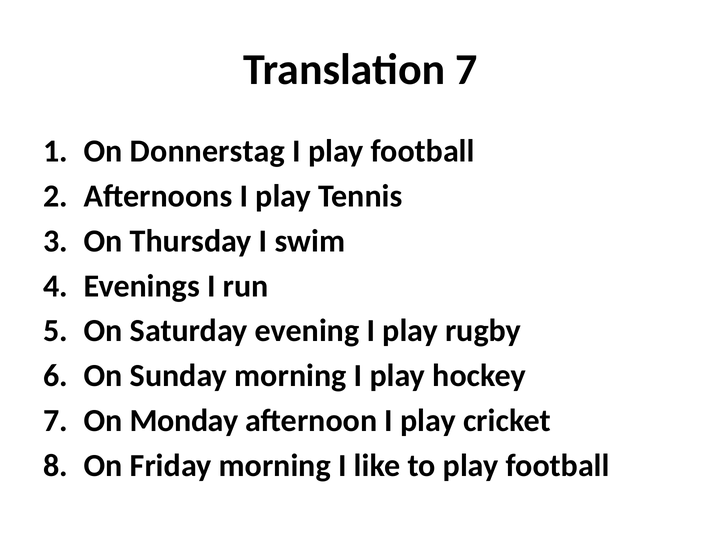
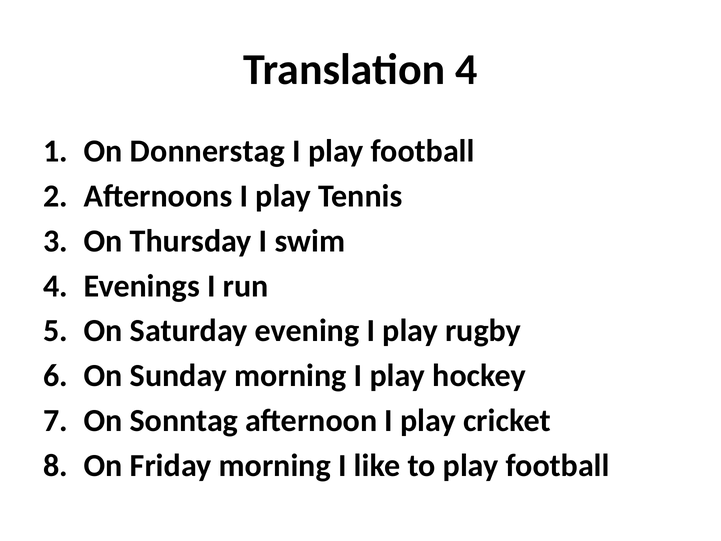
Translation 7: 7 -> 4 (466, 70)
Monday: Monday -> Sonntag (184, 421)
